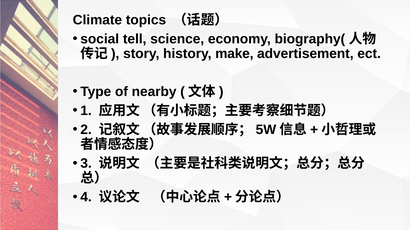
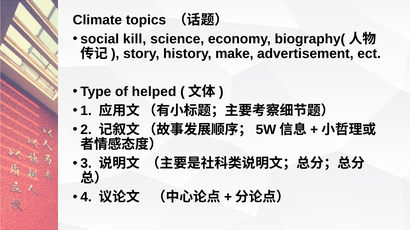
tell: tell -> kill (135, 39)
nearby: nearby -> helped (154, 92)
